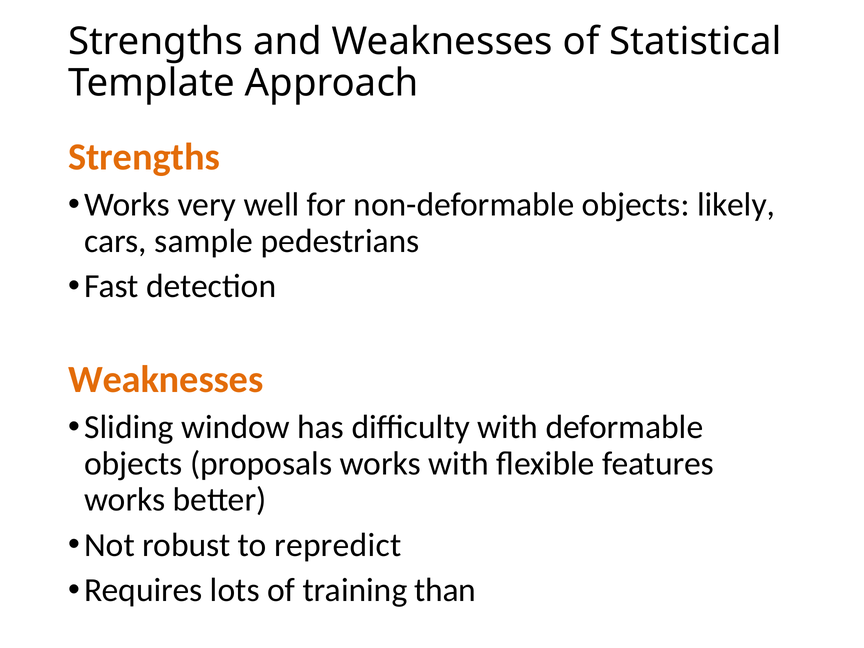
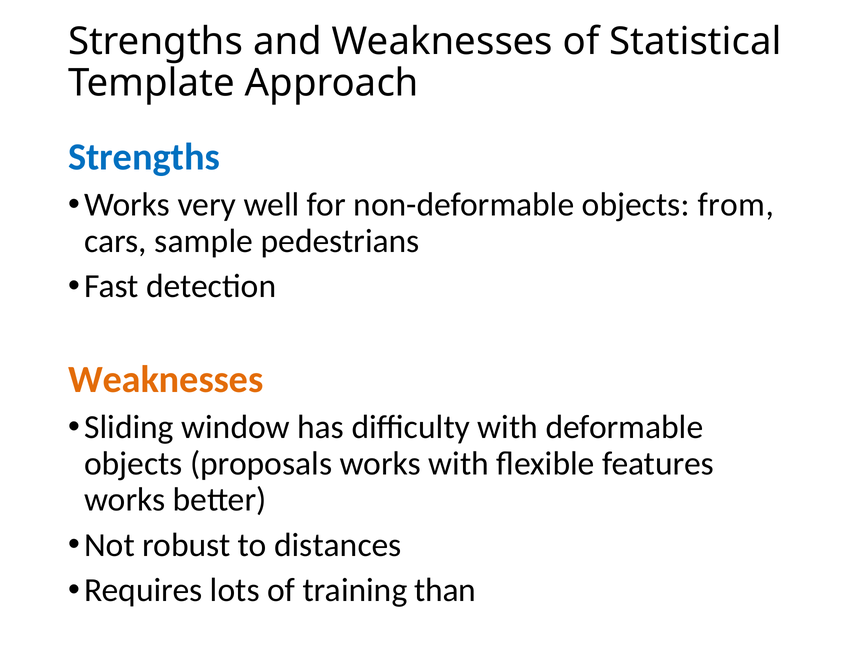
Strengths colour: orange -> blue (144, 157)
likely: likely -> from (736, 205)
repredict: repredict -> distances (338, 545)
